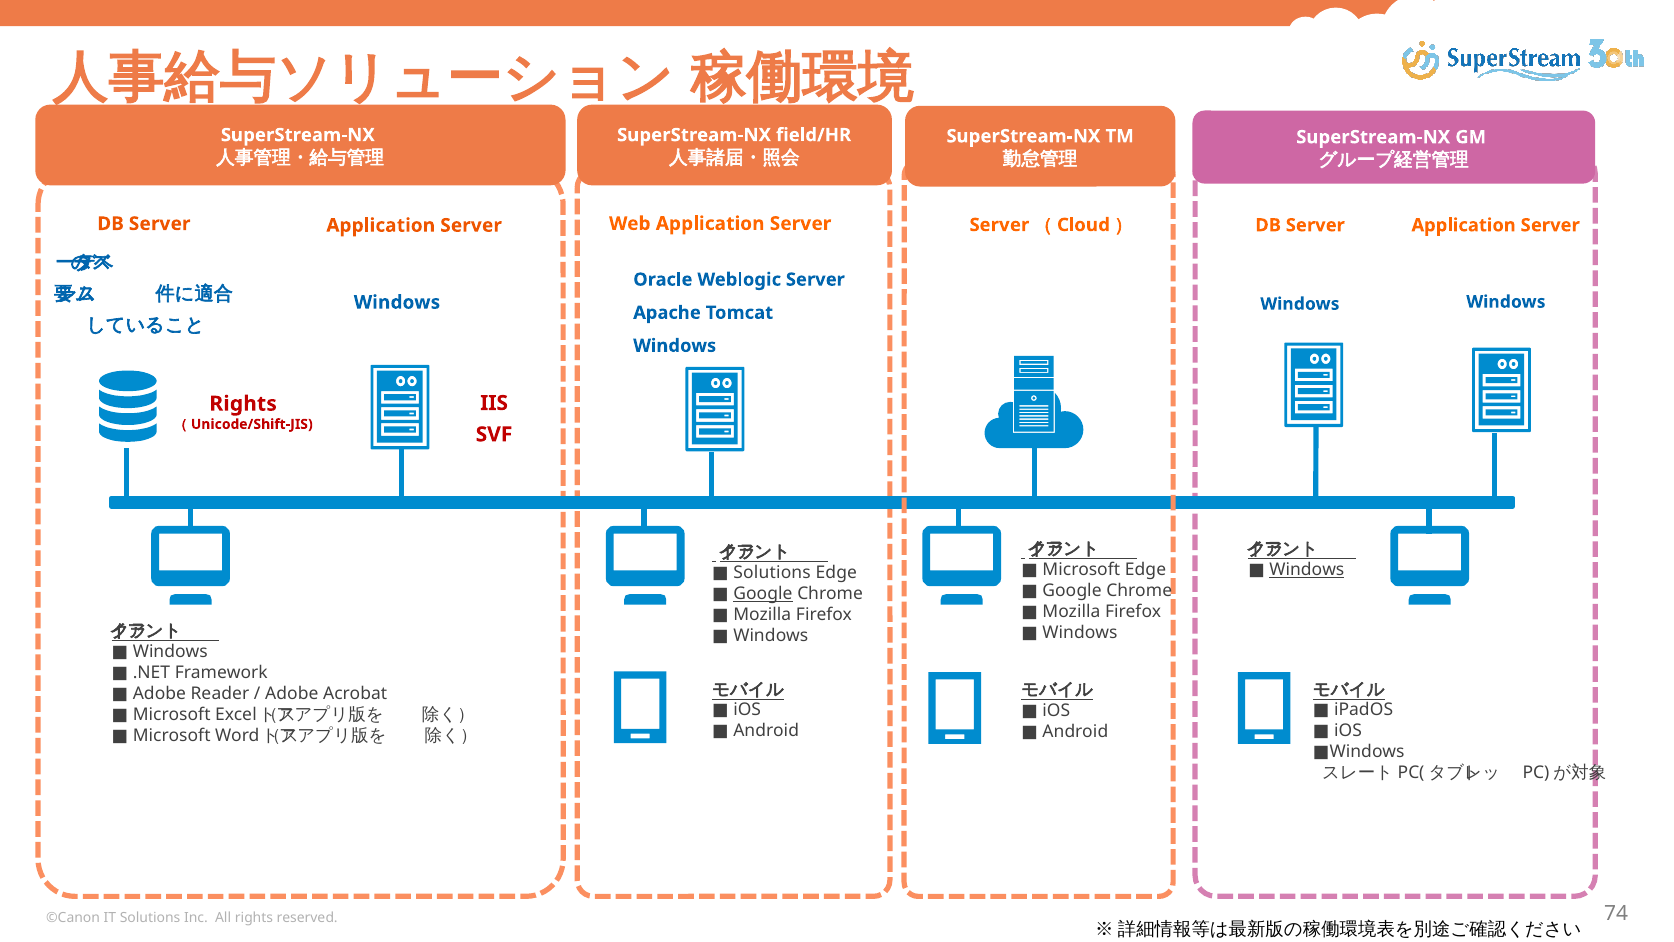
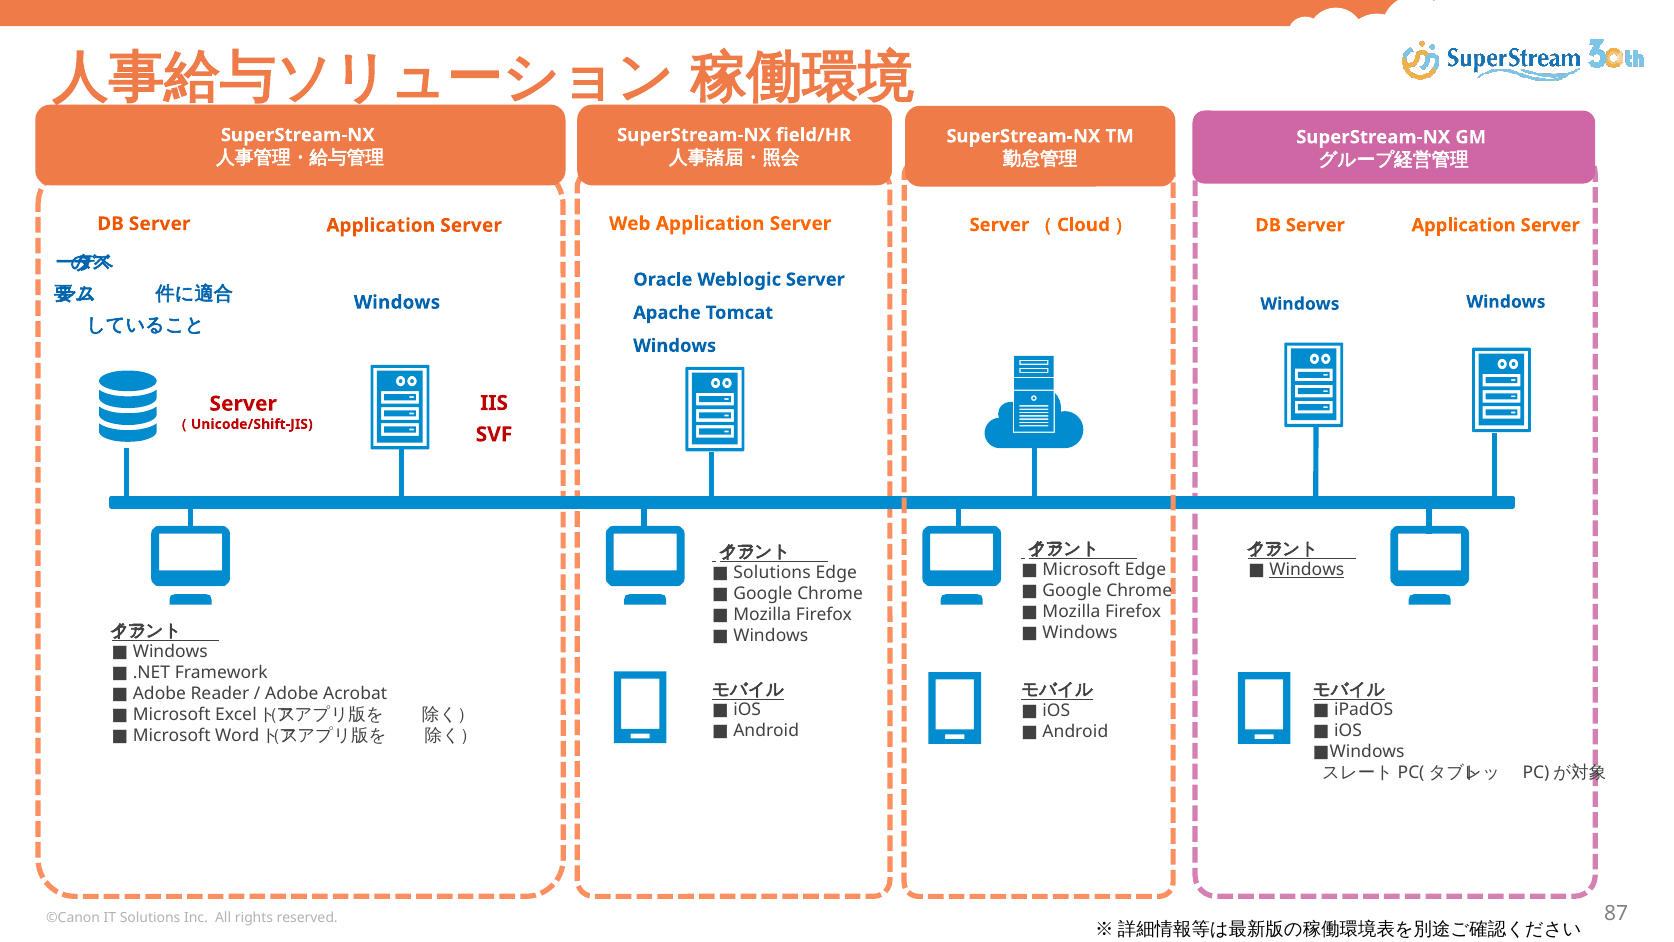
Rights: Rights -> Server (243, 404)
Google underline: present -> none (763, 593)
74: 74 -> 87 (1616, 913)
